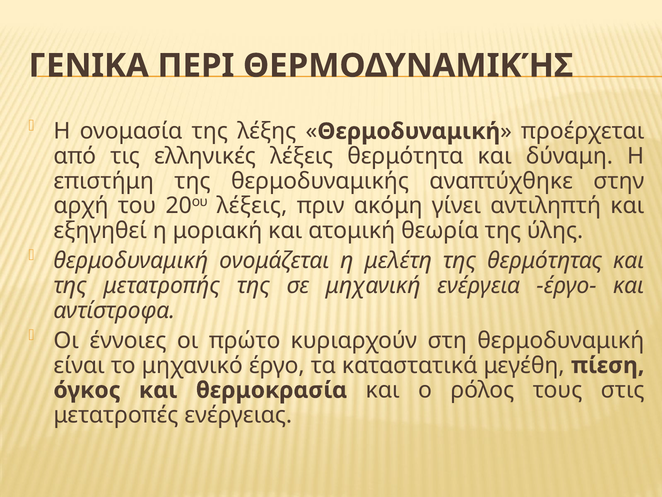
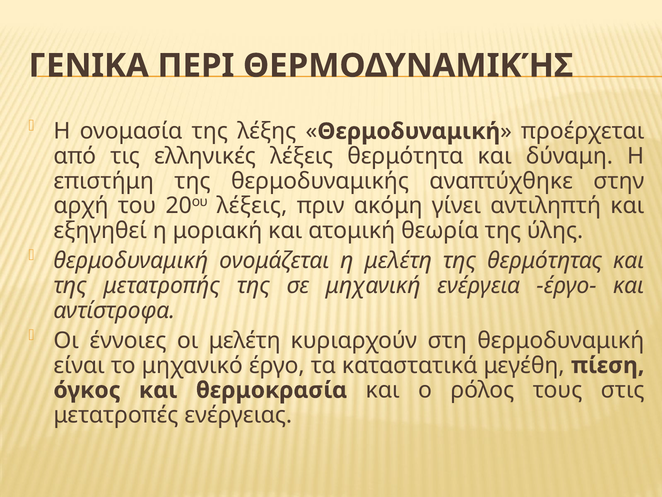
οι πρώτο: πρώτο -> μελέτη (245, 340)
